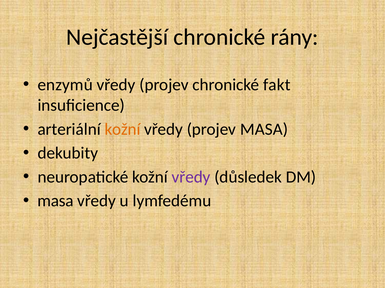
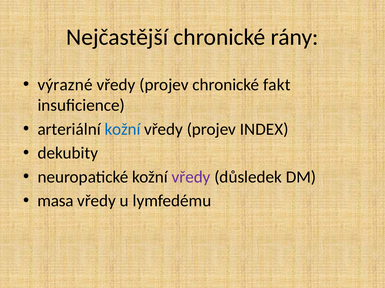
enzymů: enzymů -> výrazné (65, 85)
kožní colour: orange -> blue (123, 129)
projev MASA: MASA -> INDEX (264, 129)
